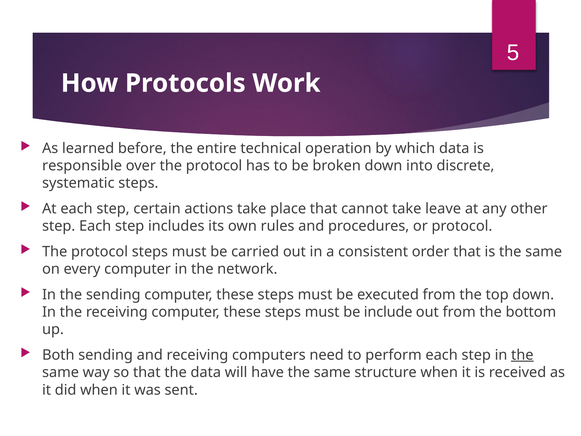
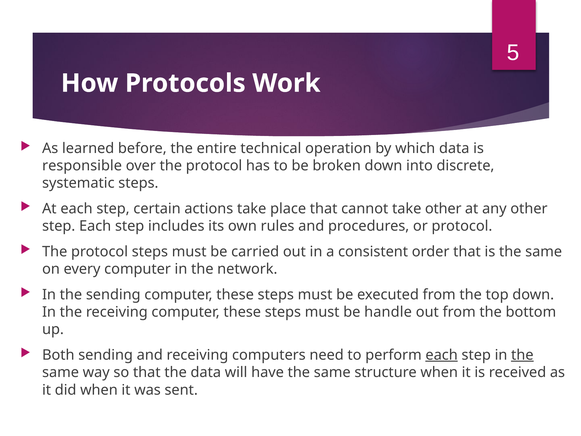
take leave: leave -> other (443, 209)
include: include -> handle (388, 312)
each underline: none -> present (442, 355)
